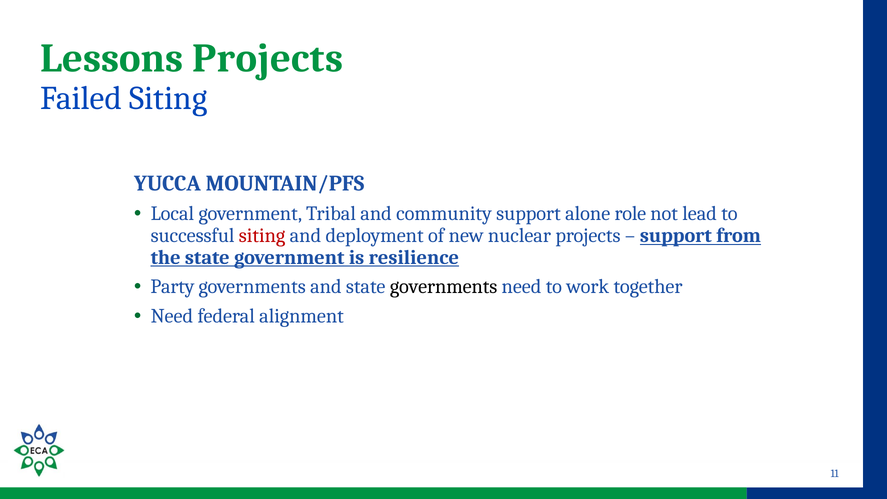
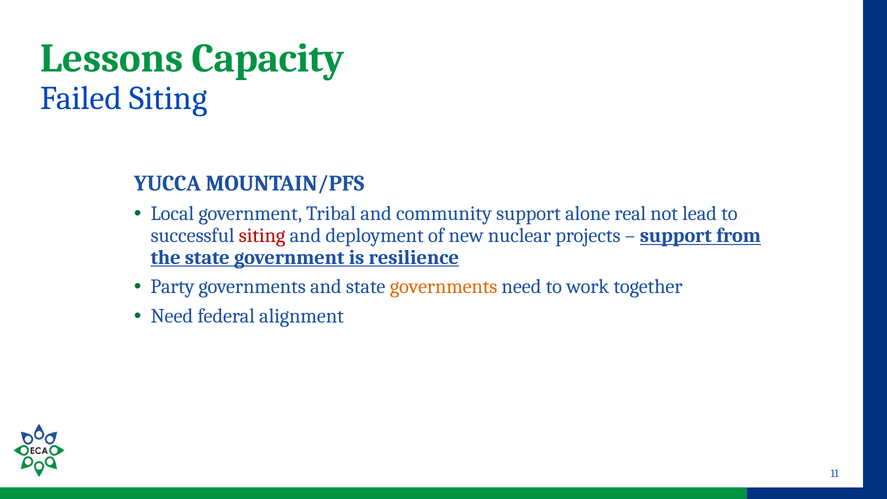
Lessons Projects: Projects -> Capacity (268, 59)
role: role -> real (630, 214)
governments colour: black -> orange (444, 287)
